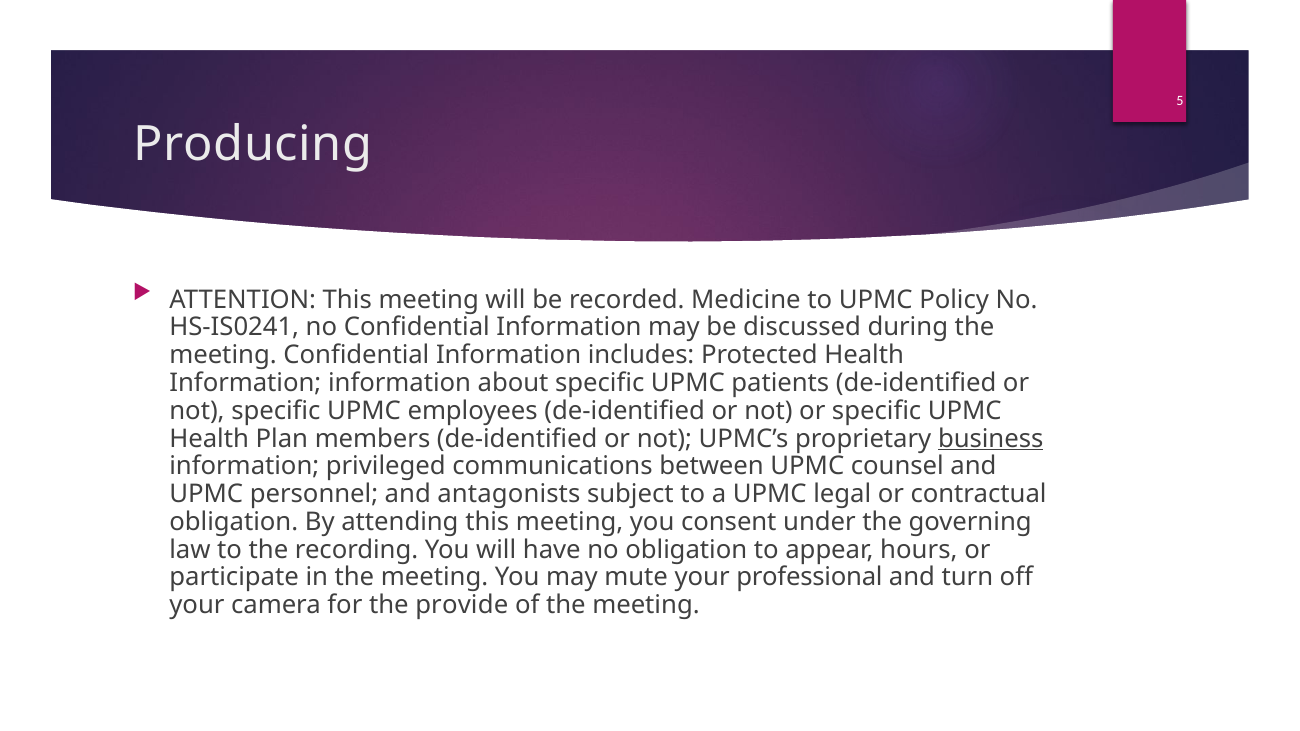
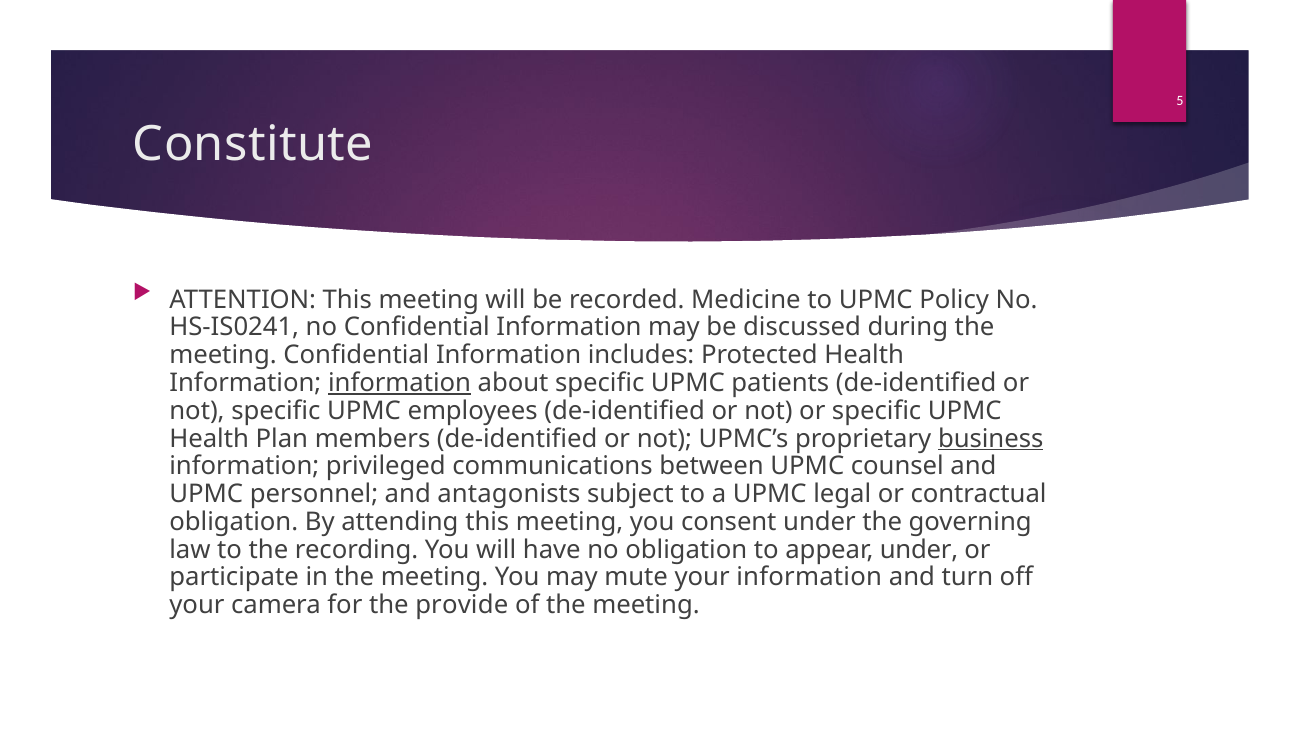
Producing: Producing -> Constitute (253, 145)
information underline: none -> present (400, 383)
appear hours: hours -> under (919, 550)
your professional: professional -> information (809, 578)
